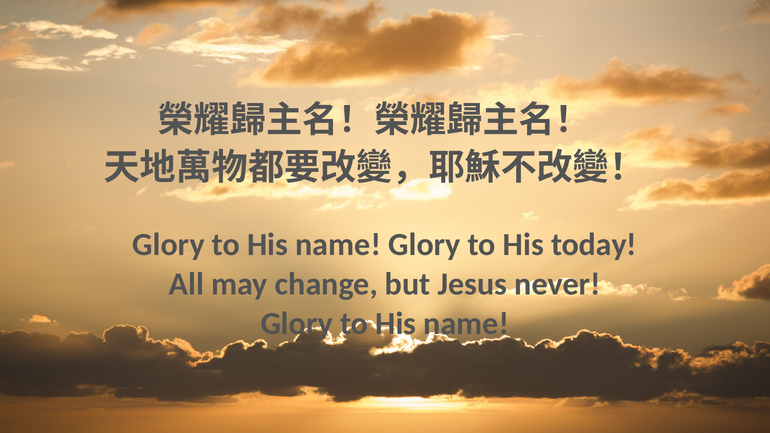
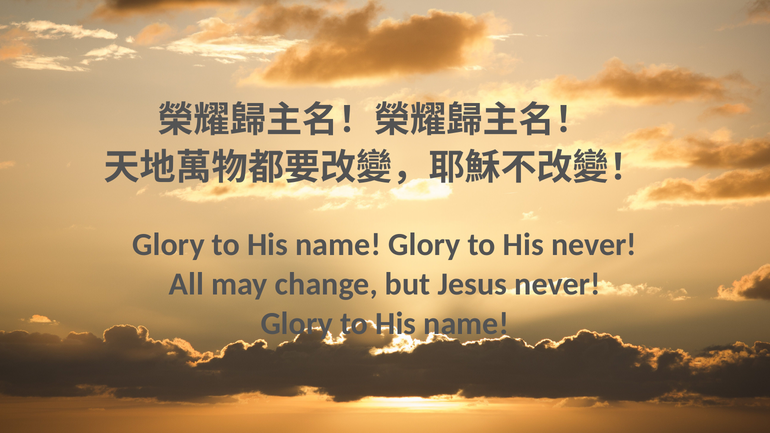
His today: today -> never (594, 245)
